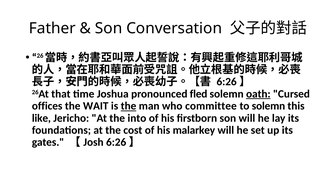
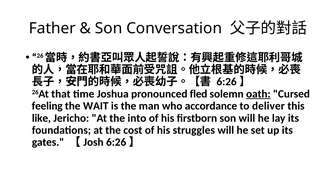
offices: offices -> feeling (47, 106)
the underline: present -> none (129, 106)
committee: committee -> accordance (211, 106)
to solemn: solemn -> deliver (268, 106)
malarkey: malarkey -> struggles (194, 130)
